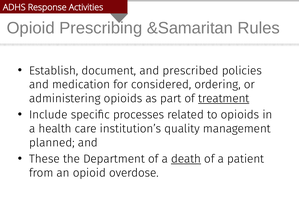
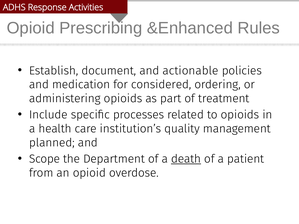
&Samaritan: &Samaritan -> &Enhanced (190, 28)
prescribed: prescribed -> actionable (190, 71)
treatment underline: present -> none (224, 99)
These: These -> Scope (45, 159)
